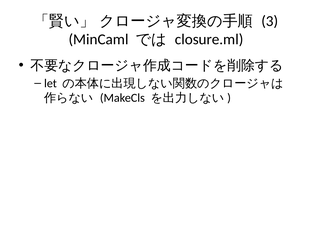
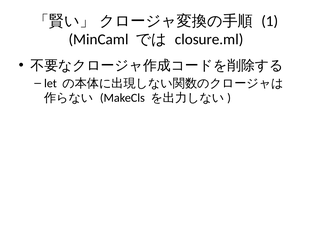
3: 3 -> 1 (270, 21)
